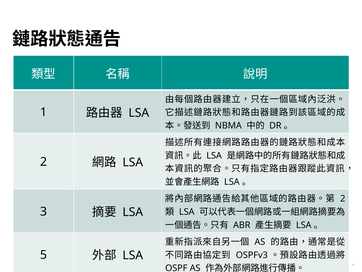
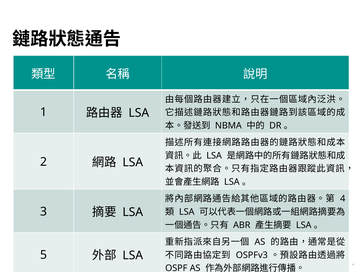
2: 2 -> 4 (343, 198)
